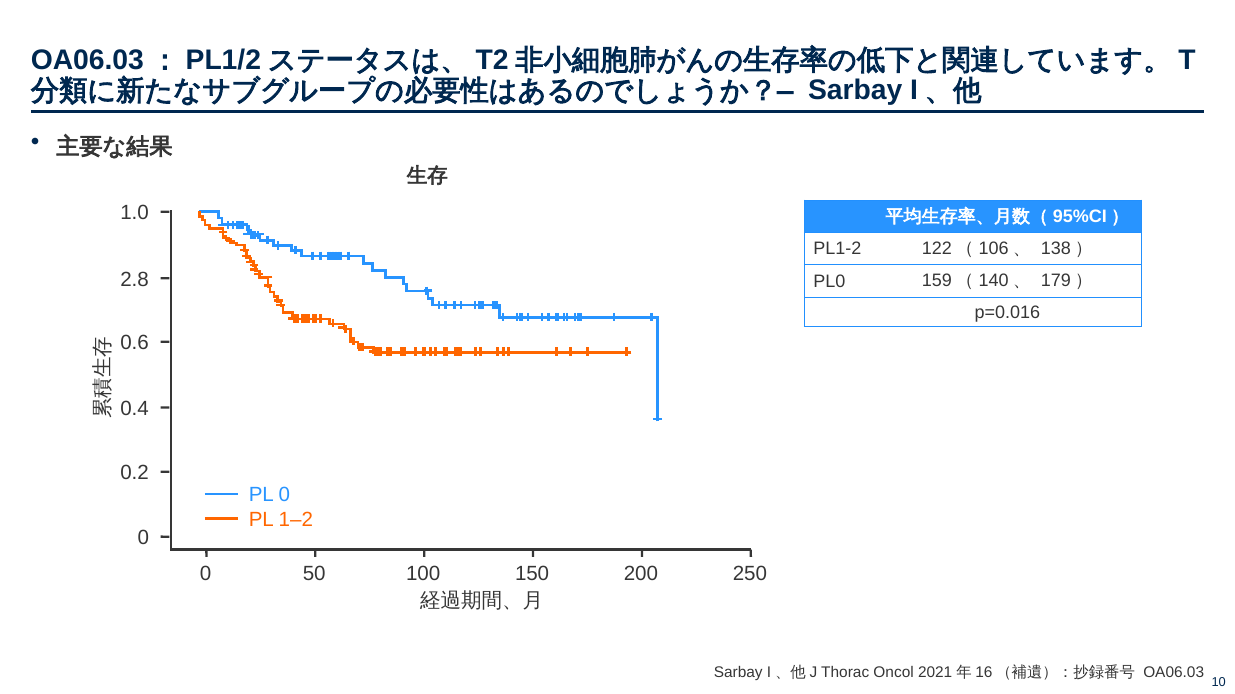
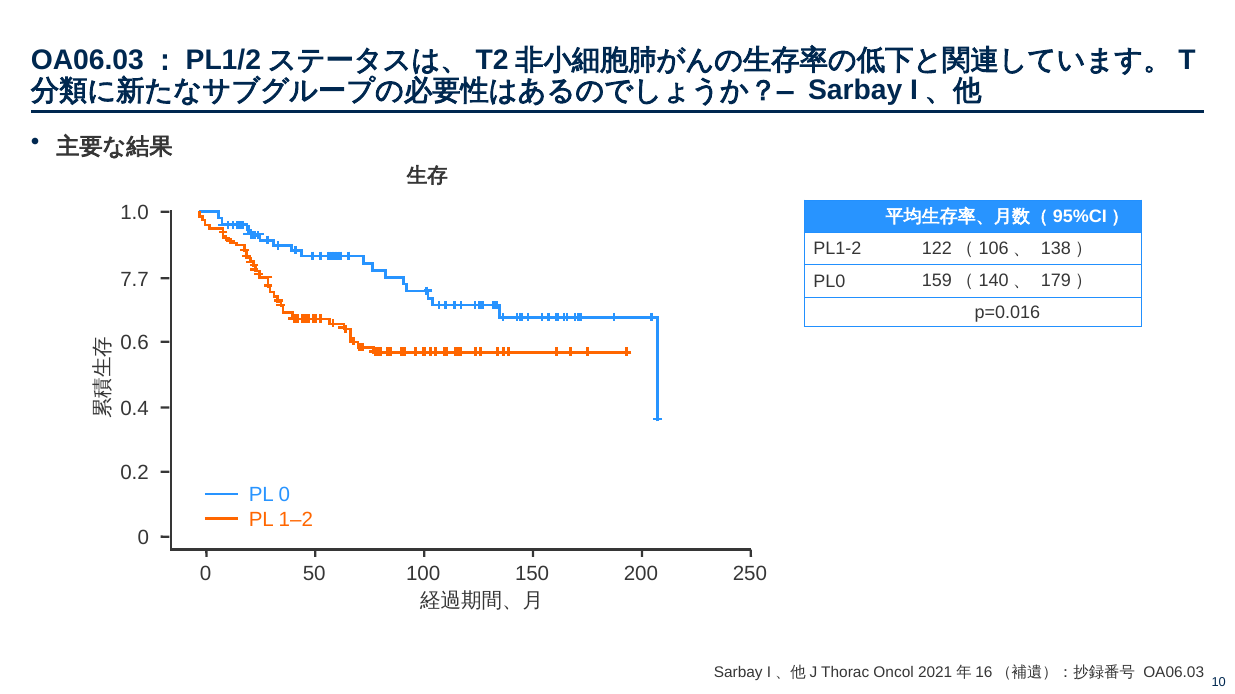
2.8: 2.8 -> 7.7 (135, 280)
